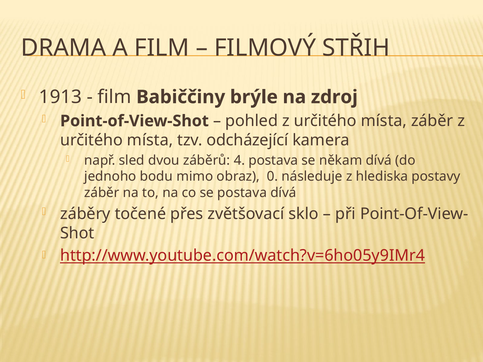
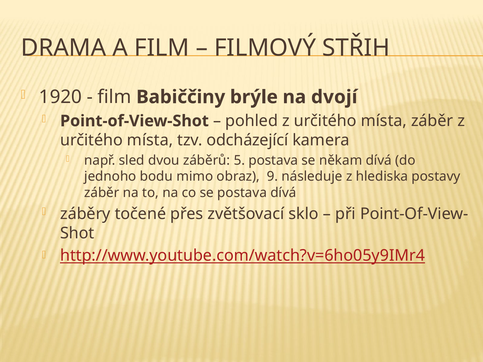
1913: 1913 -> 1920 (60, 97)
zdroj: zdroj -> dvojí (334, 97)
4: 4 -> 5 (239, 161)
0: 0 -> 9 (272, 177)
